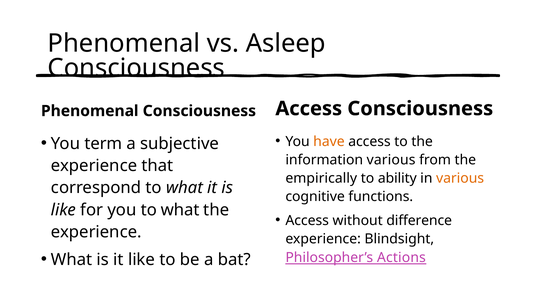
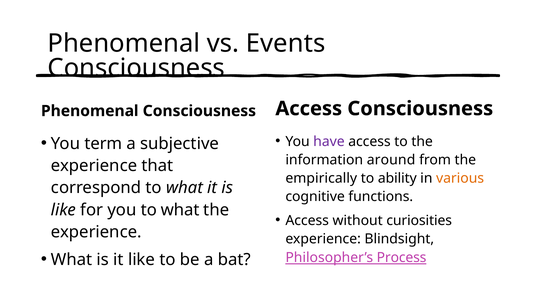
Asleep: Asleep -> Events (286, 43)
have colour: orange -> purple (329, 142)
information various: various -> around (391, 160)
difference: difference -> curiosities (419, 221)
Actions: Actions -> Process (402, 258)
